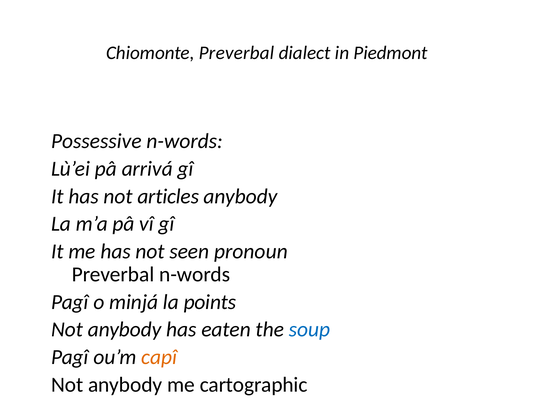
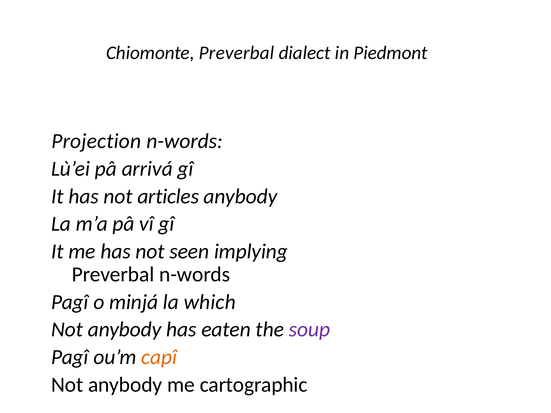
Possessive: Possessive -> Projection (96, 141)
pronoun: pronoun -> implying (251, 252)
points: points -> which (210, 302)
soup colour: blue -> purple (310, 330)
